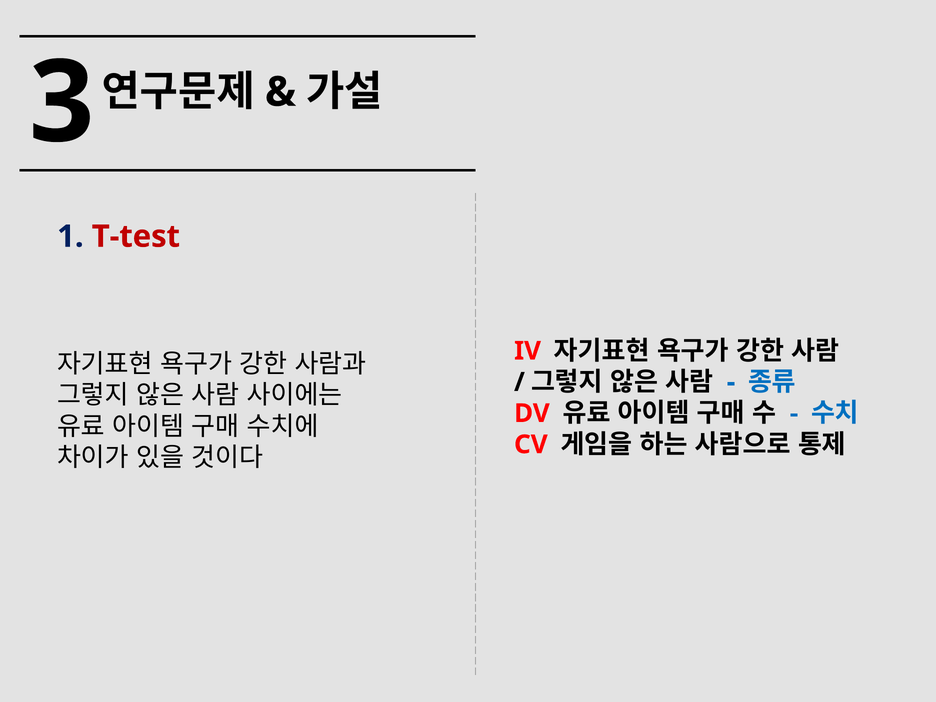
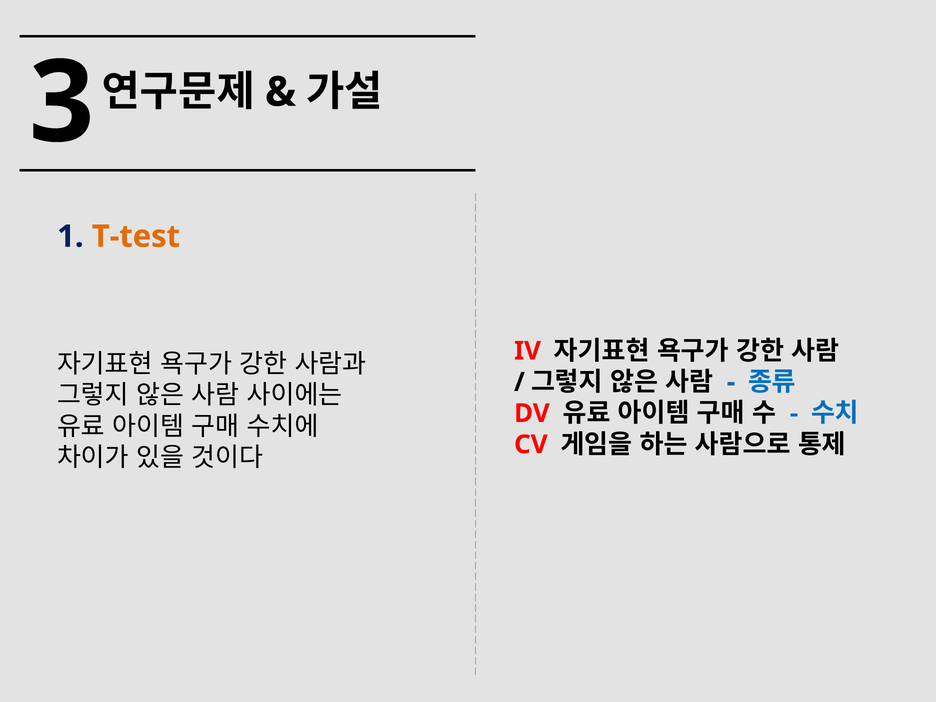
T-test colour: red -> orange (136, 236)
